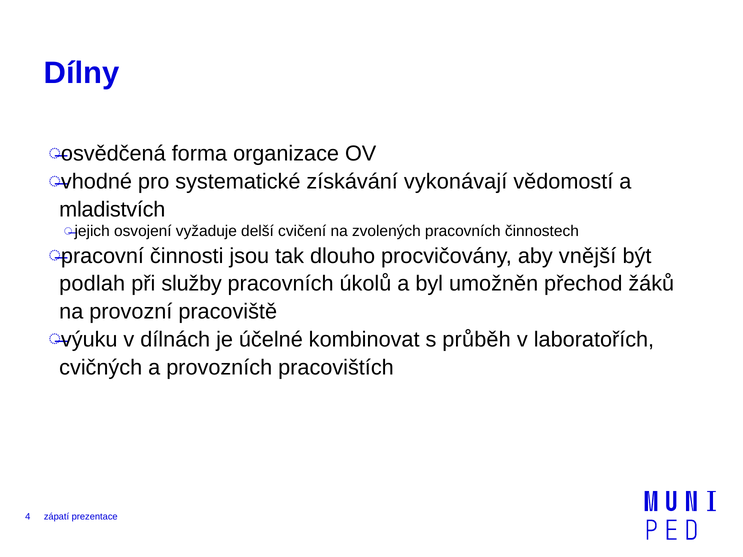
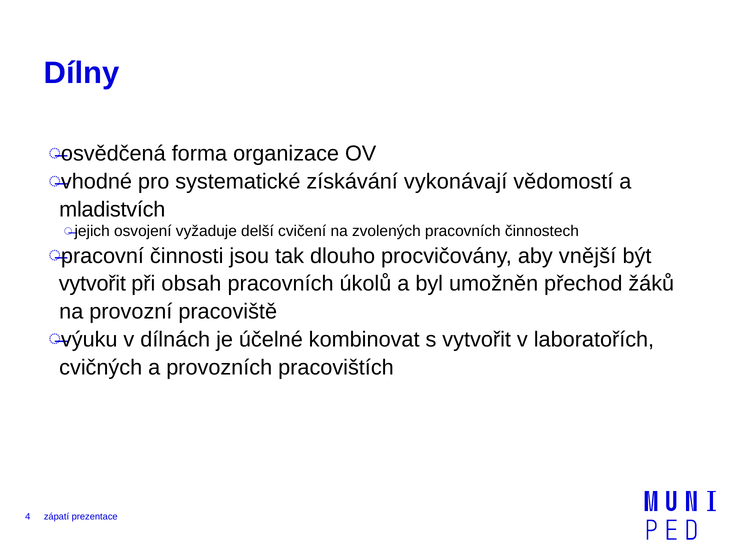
podlah: podlah -> vytvořit (92, 284)
služby: služby -> obsah (191, 284)
s průběh: průběh -> vytvořit (477, 340)
